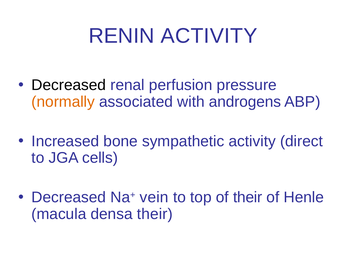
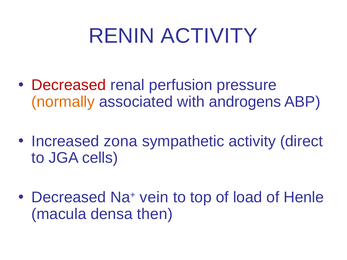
Decreased colour: black -> red (69, 85)
bone: bone -> zona (121, 141)
of their: their -> load (248, 197)
densa their: their -> then (155, 214)
